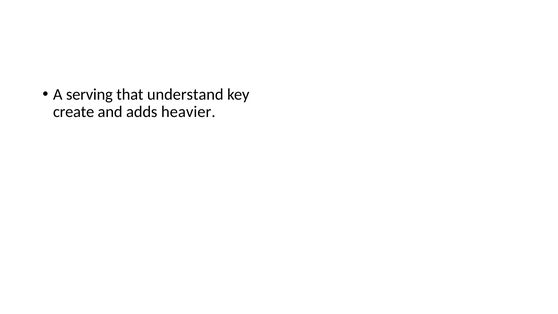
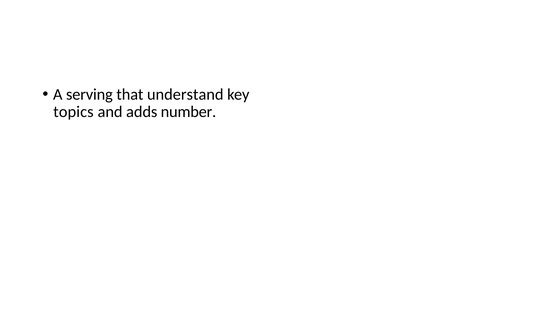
create: create -> topics (73, 112)
heavier: heavier -> number (188, 112)
